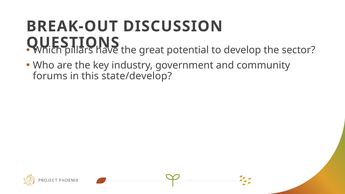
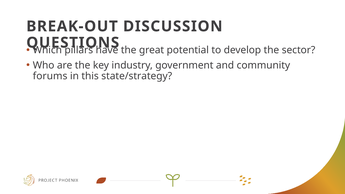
state/develop: state/develop -> state/strategy (137, 76)
